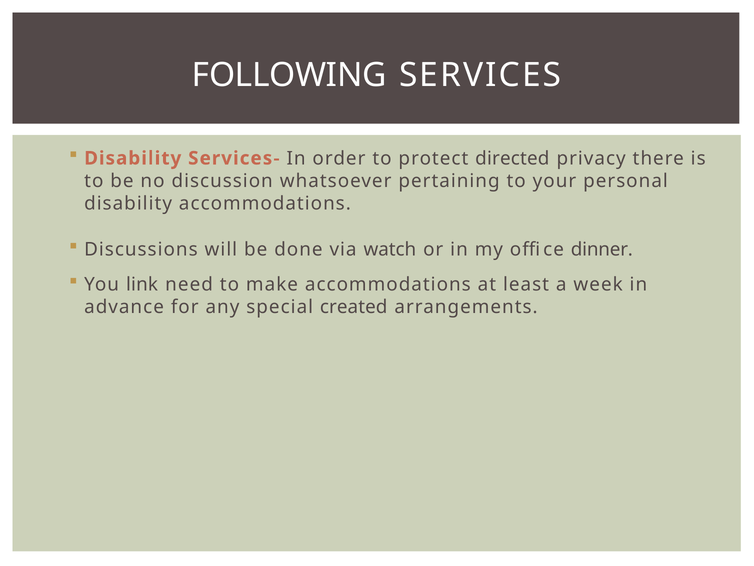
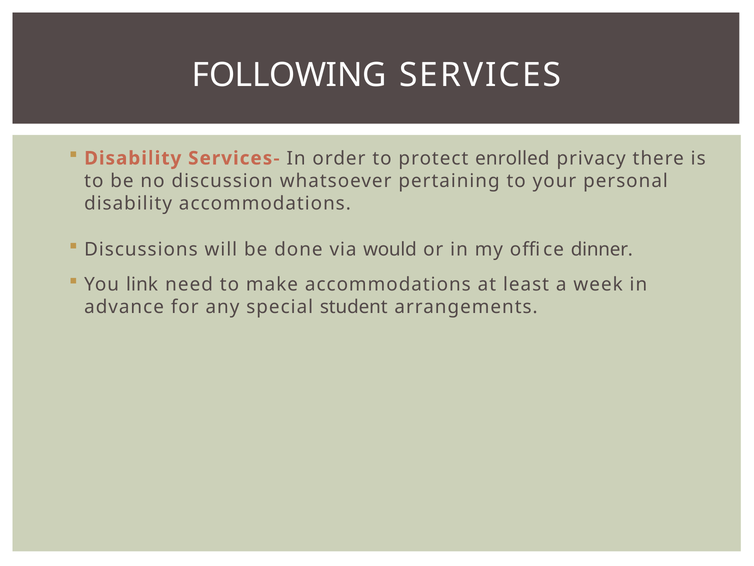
directed: directed -> enrolled (512, 158)
watch: watch -> would (390, 249)
created: created -> student (354, 307)
